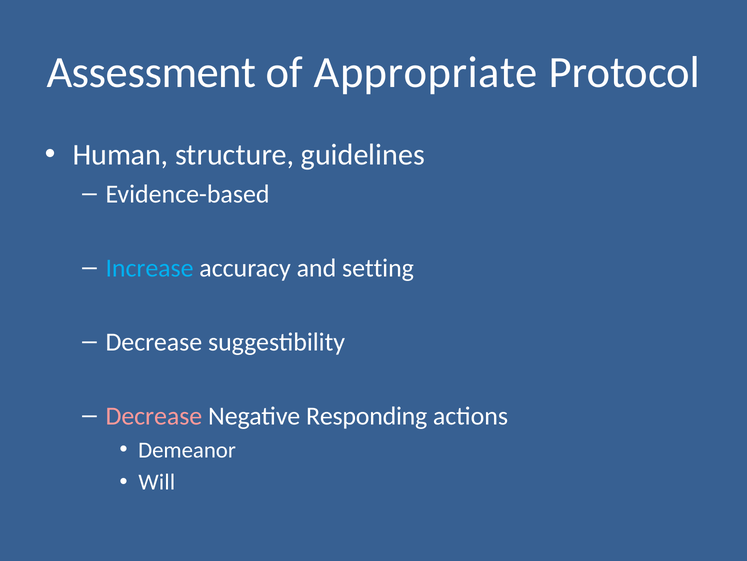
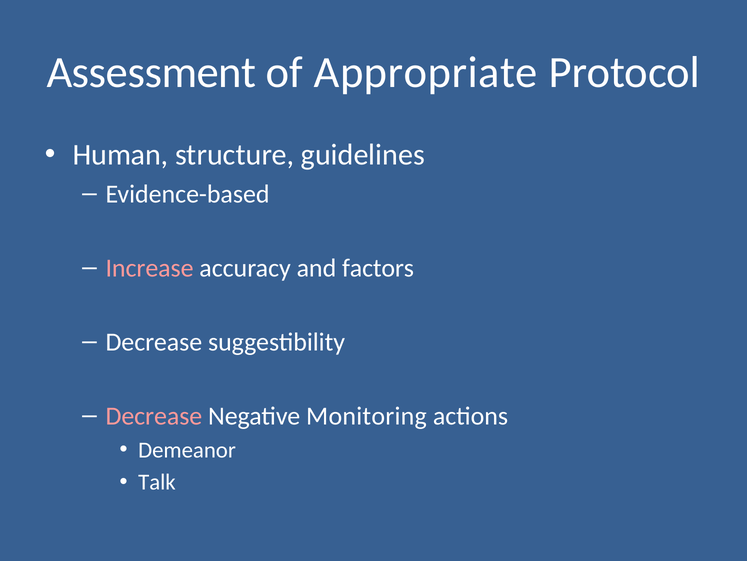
Increase colour: light blue -> pink (150, 268)
setting: setting -> factors (378, 268)
Responding: Responding -> Monitoring (366, 415)
Will: Will -> Talk (157, 482)
